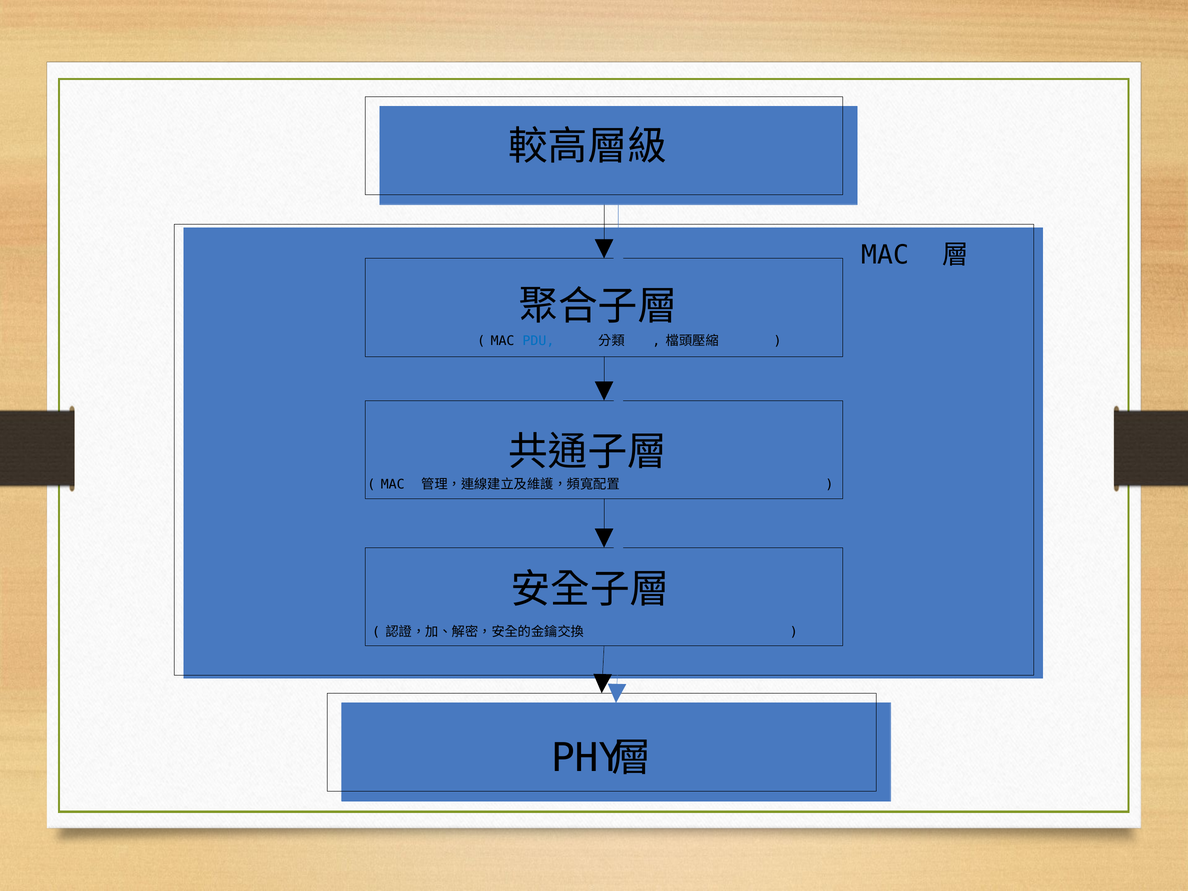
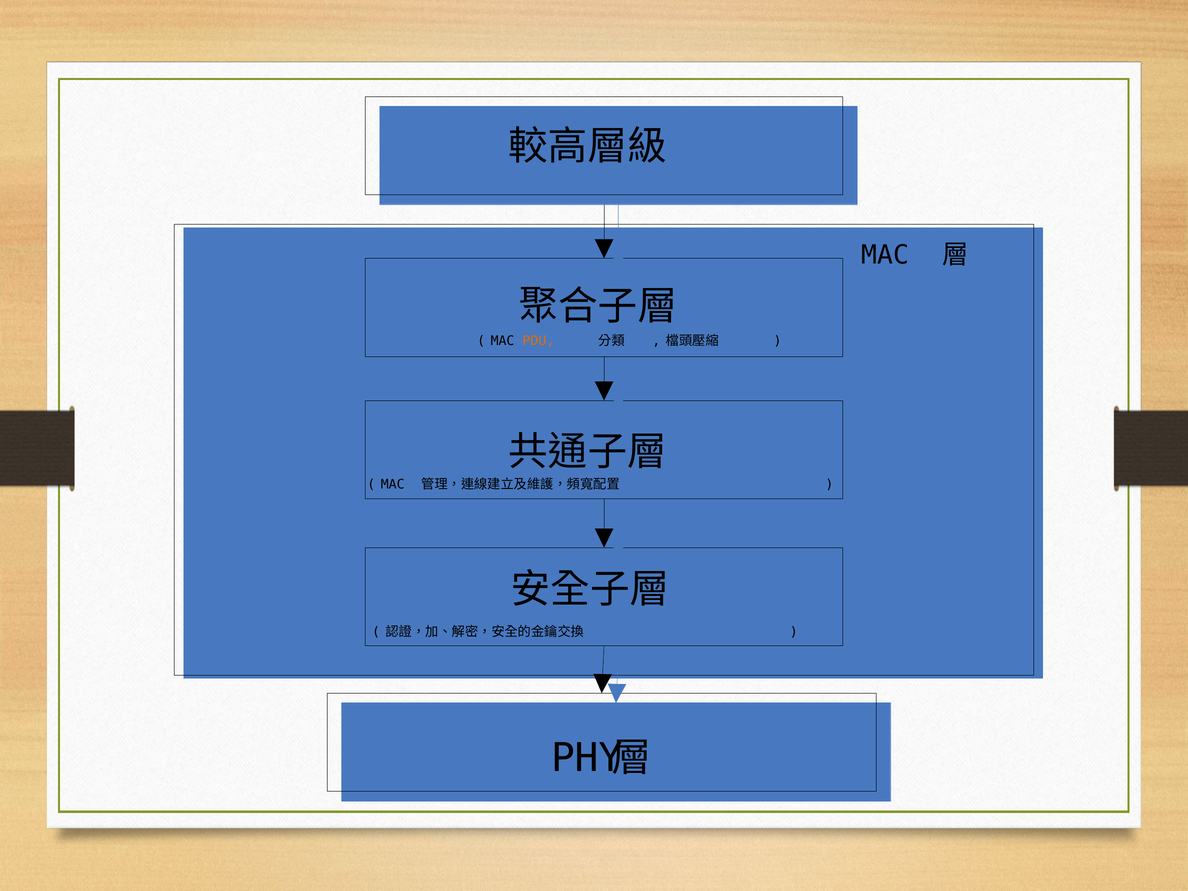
PDU colour: blue -> orange (538, 341)
